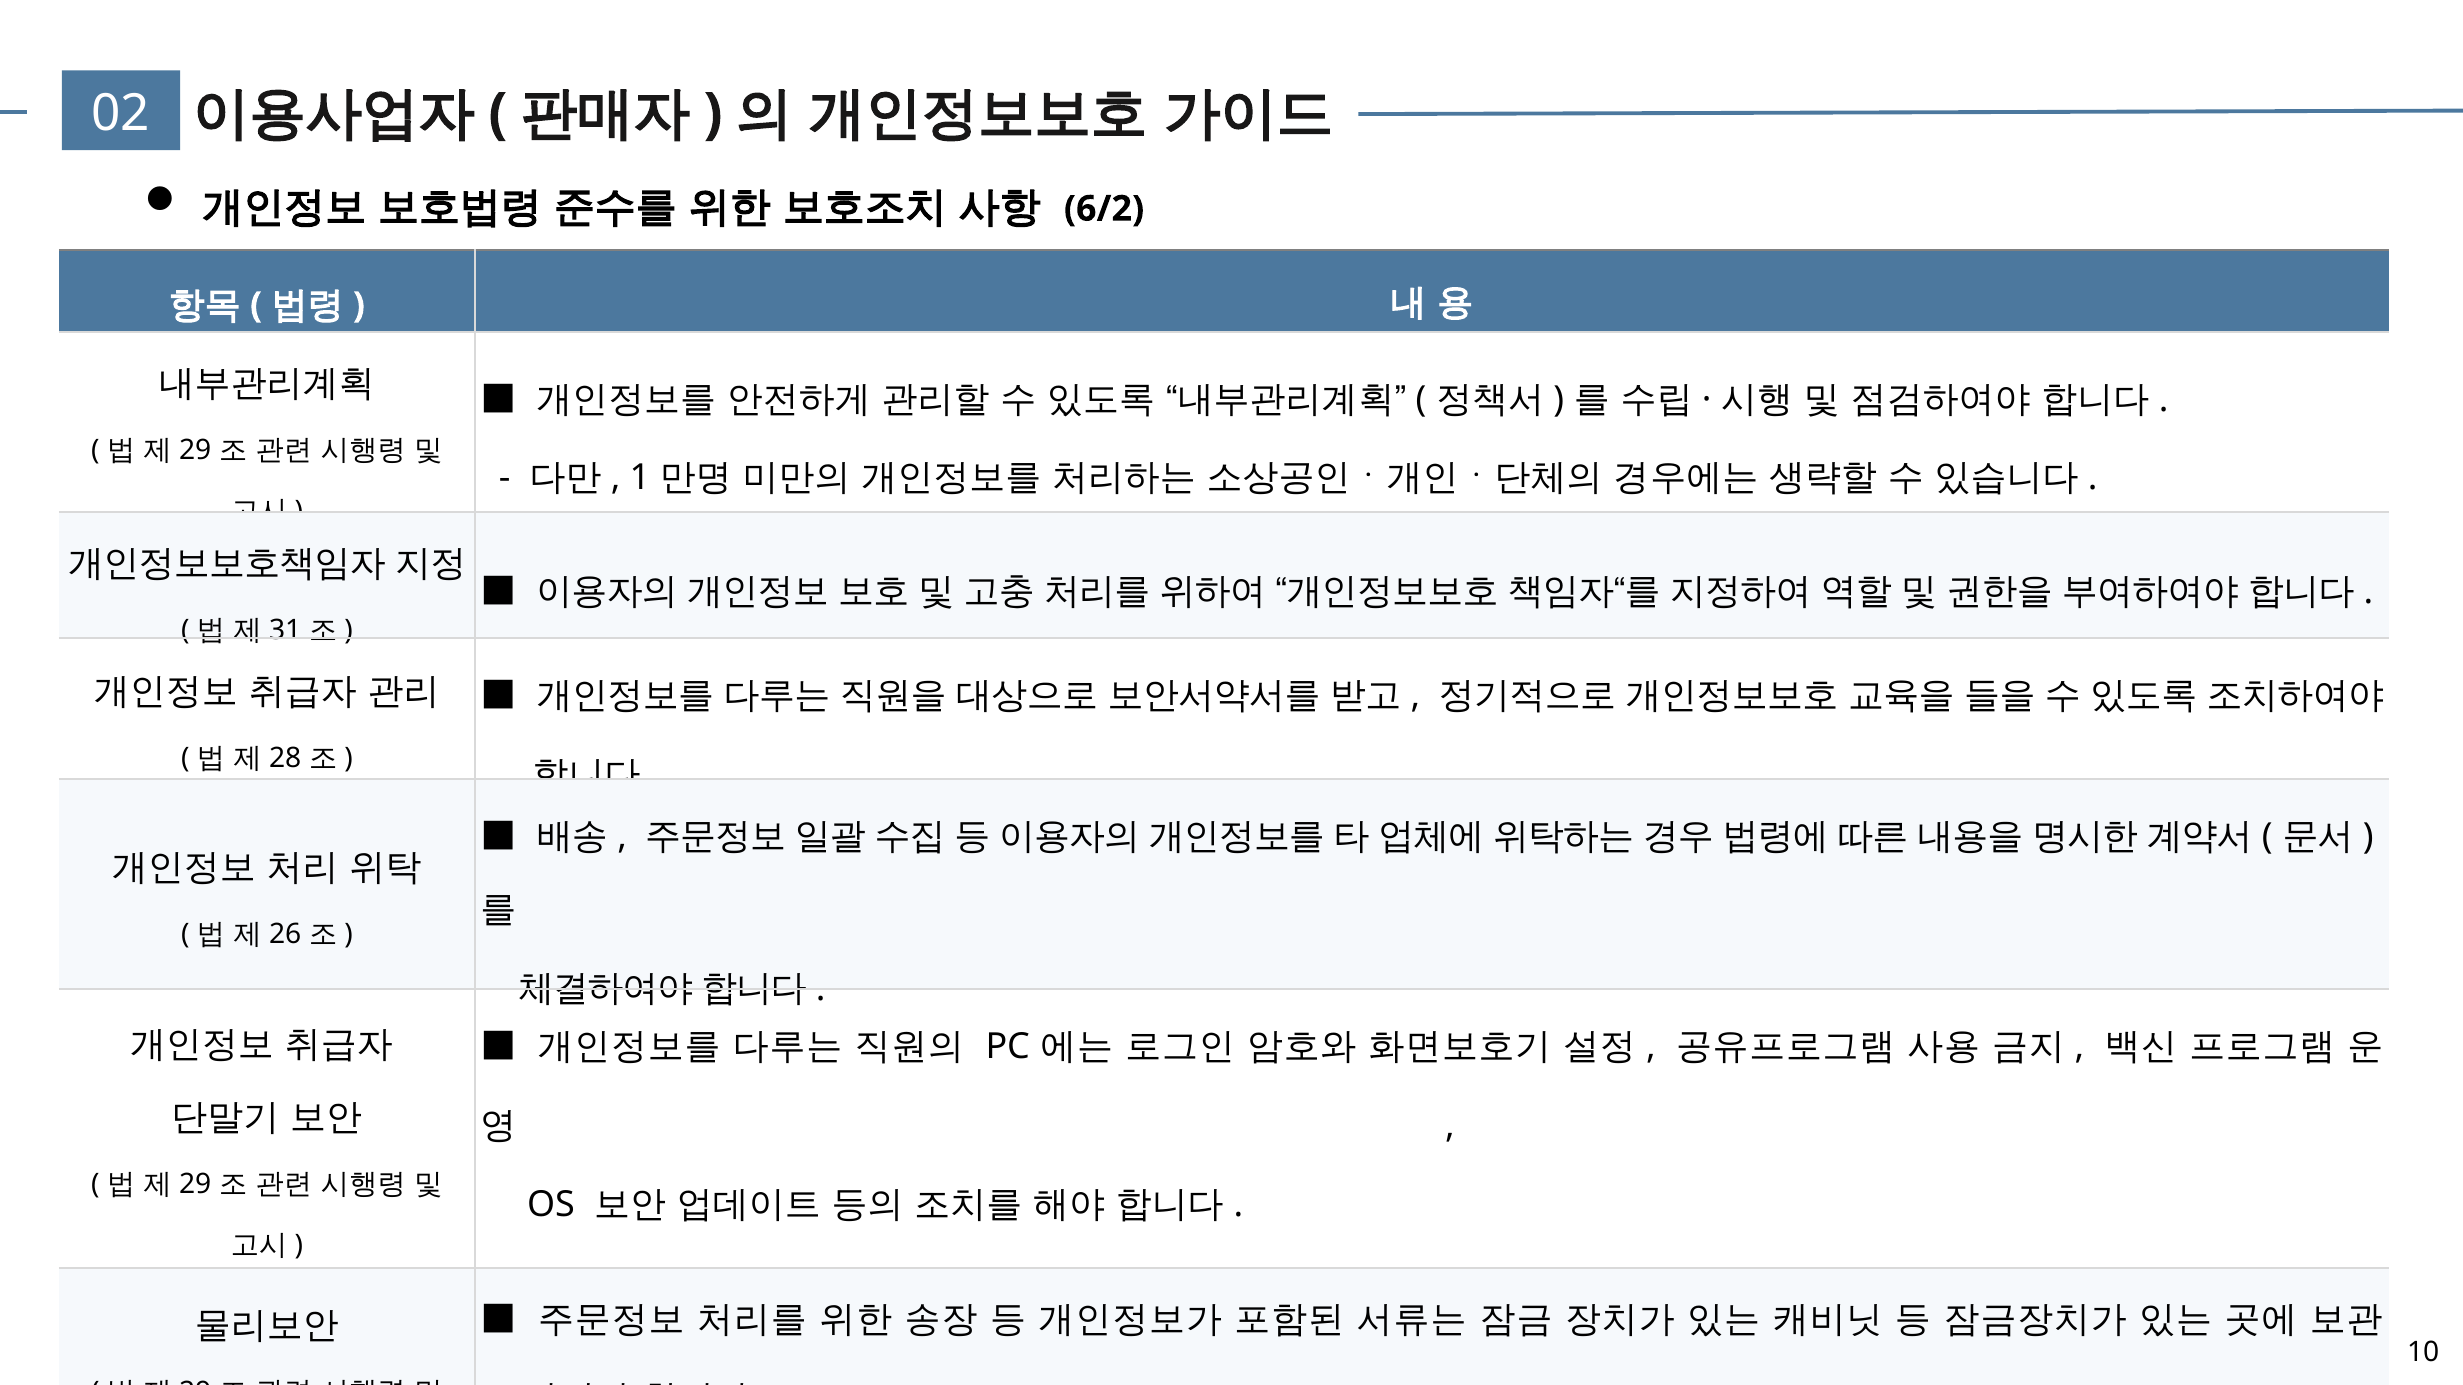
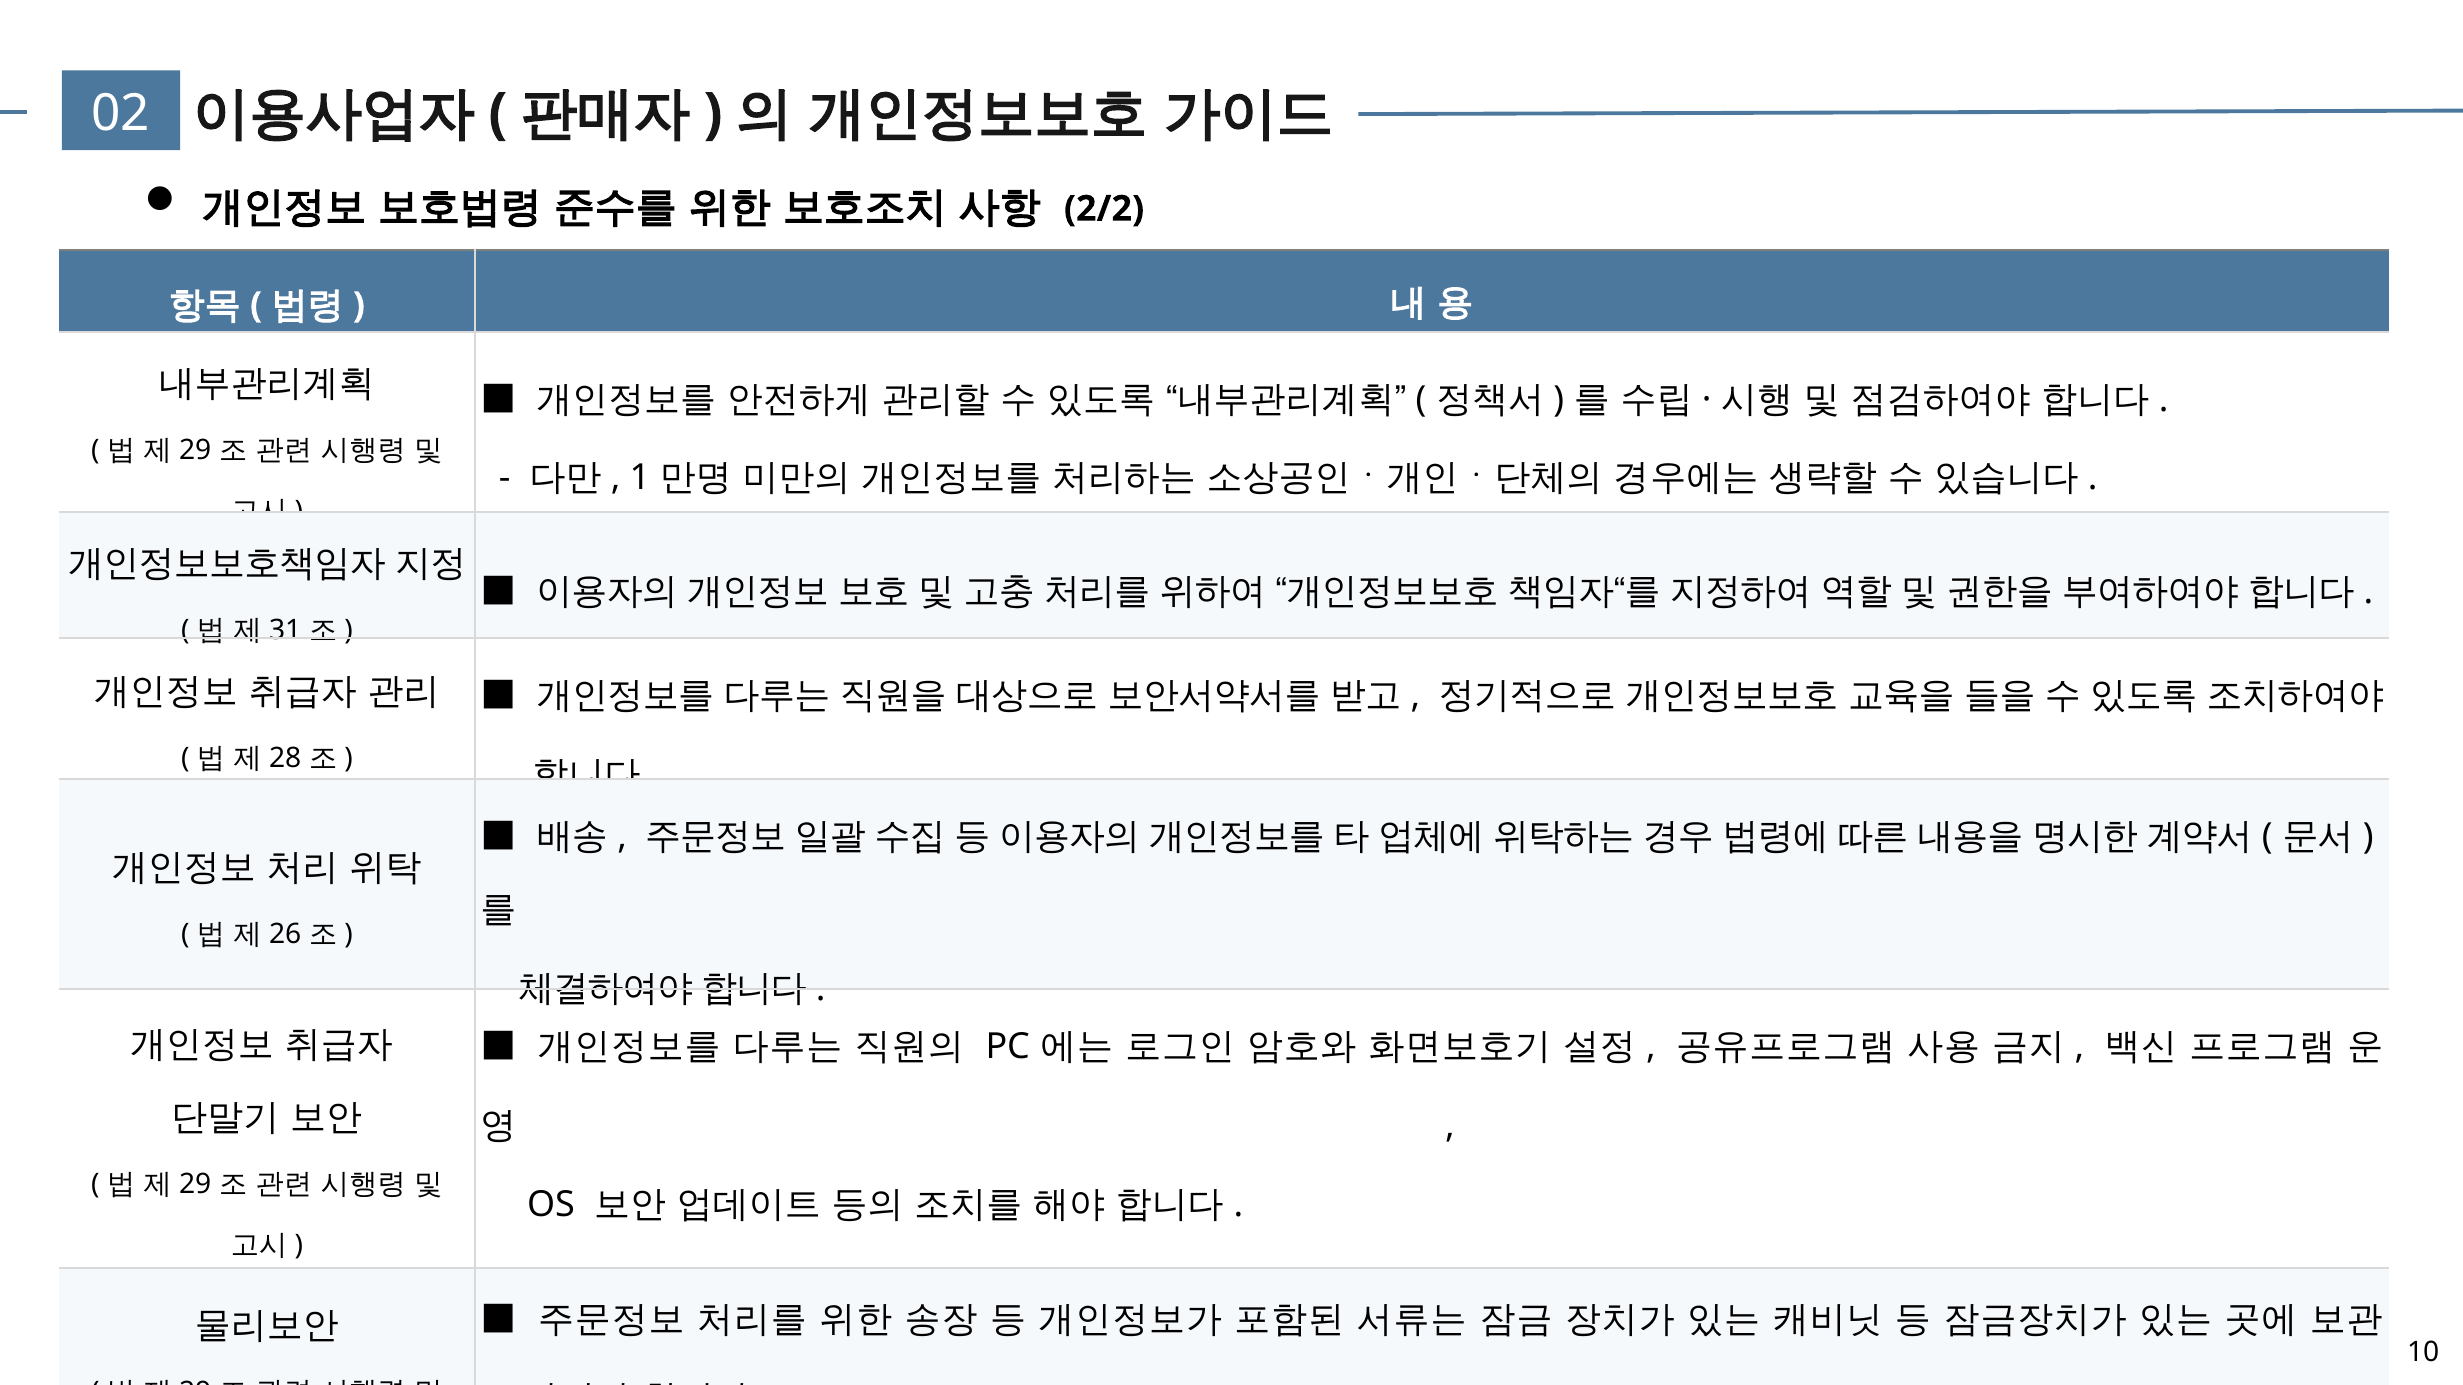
6/2: 6/2 -> 2/2 (1104, 209)
